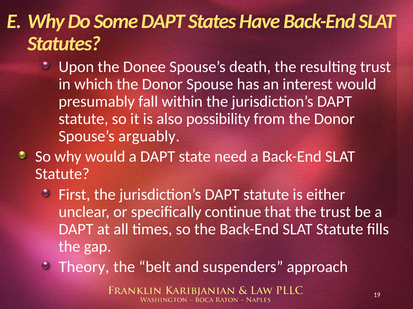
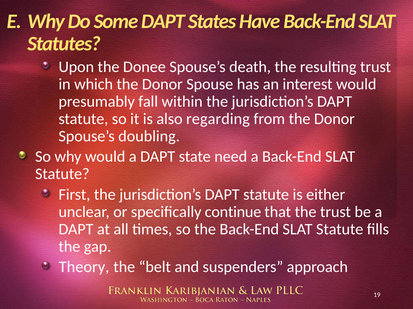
possibility: possibility -> regarding (218, 119)
arguably: arguably -> doubling (149, 136)
